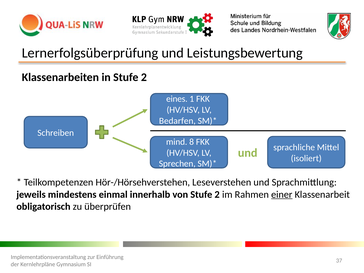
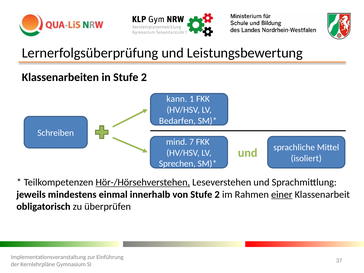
eines: eines -> kann (177, 99)
8: 8 -> 7 (192, 142)
Hör-/Hörsehverstehen underline: none -> present (143, 182)
